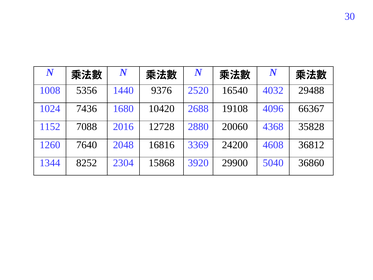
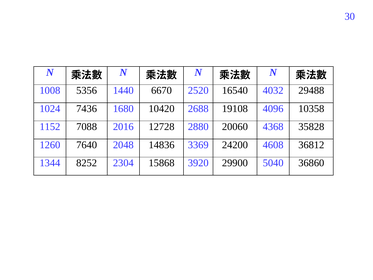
9376: 9376 -> 6670 (161, 90)
66367: 66367 -> 10358 (311, 108)
16816: 16816 -> 14836 (162, 145)
